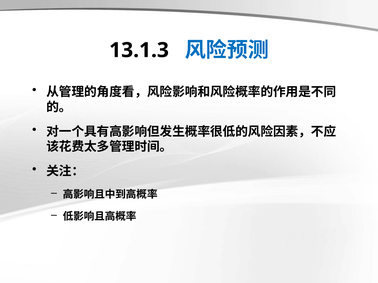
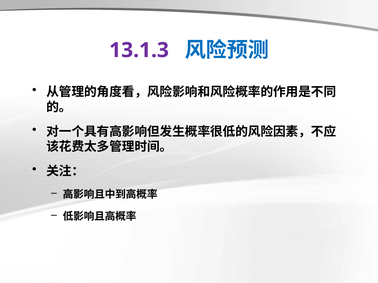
13.1.3 colour: black -> purple (139, 50)
